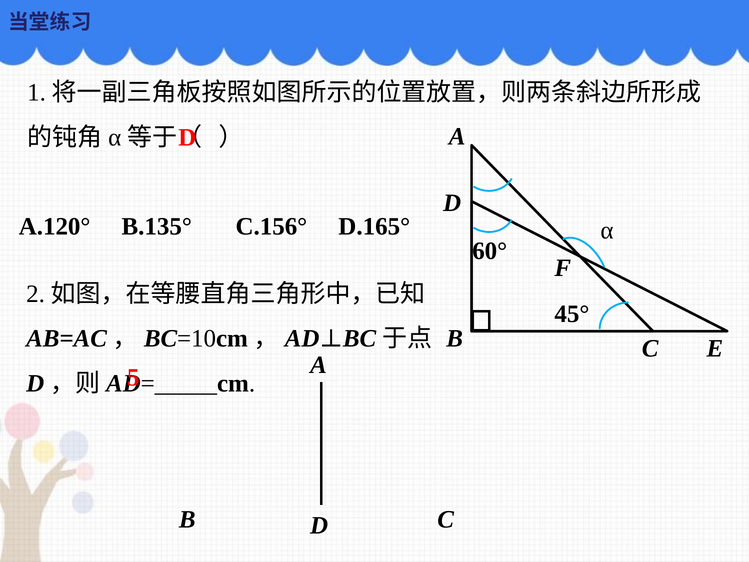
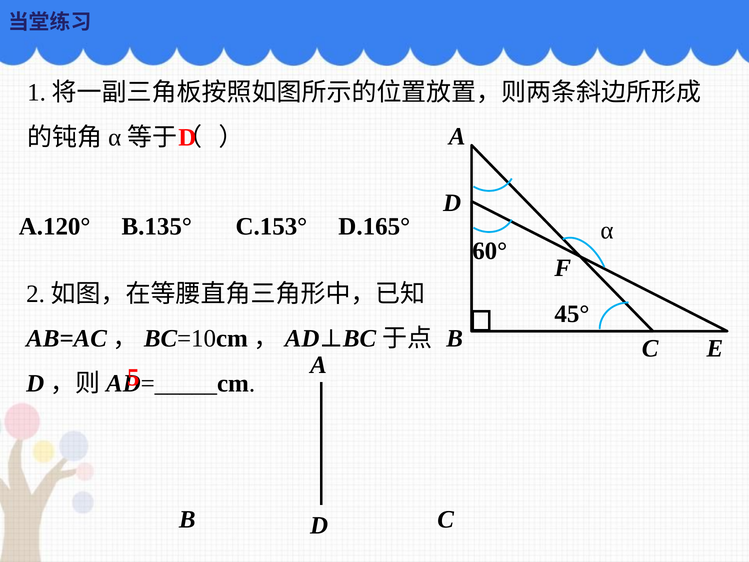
C.156°: C.156° -> C.153° (271, 226)
